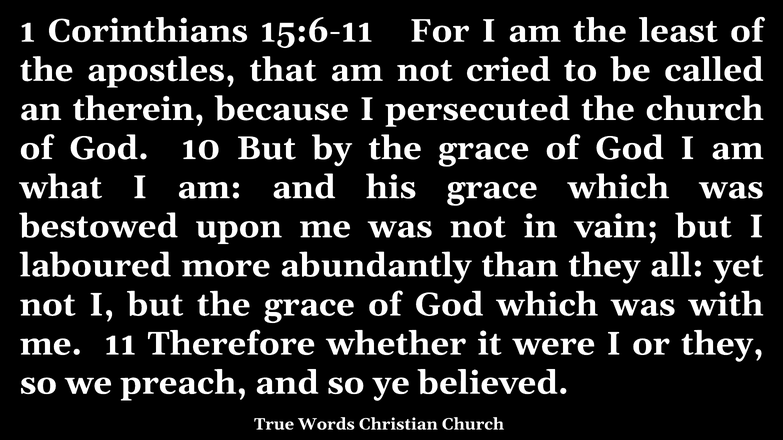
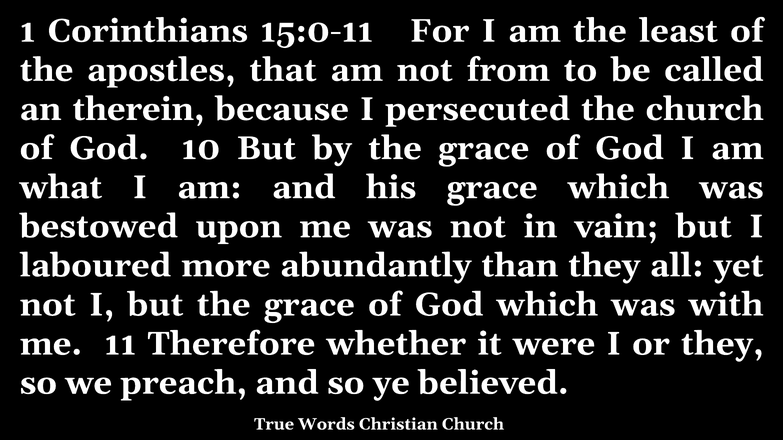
15:6-11: 15:6-11 -> 15:0-11 (317, 31)
cried: cried -> from (508, 70)
